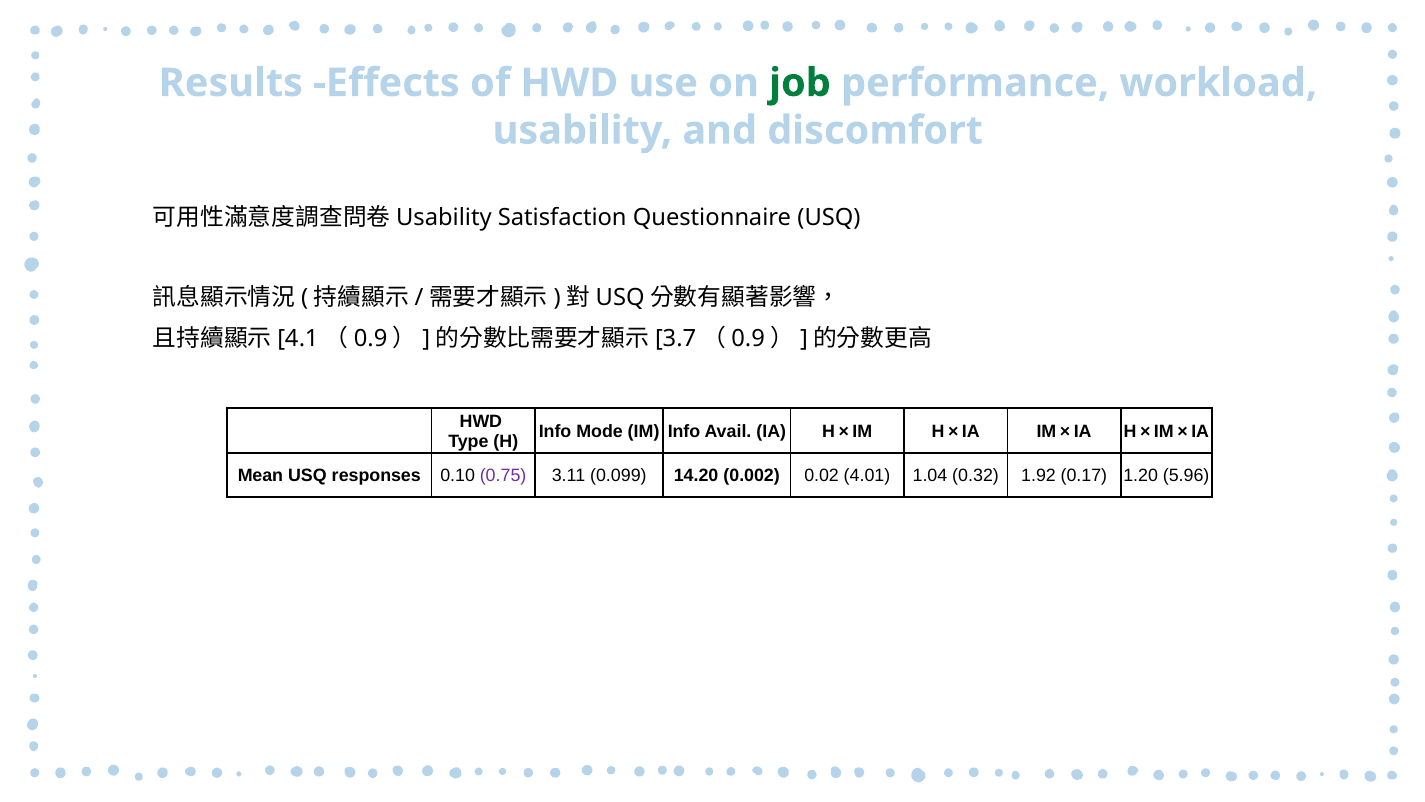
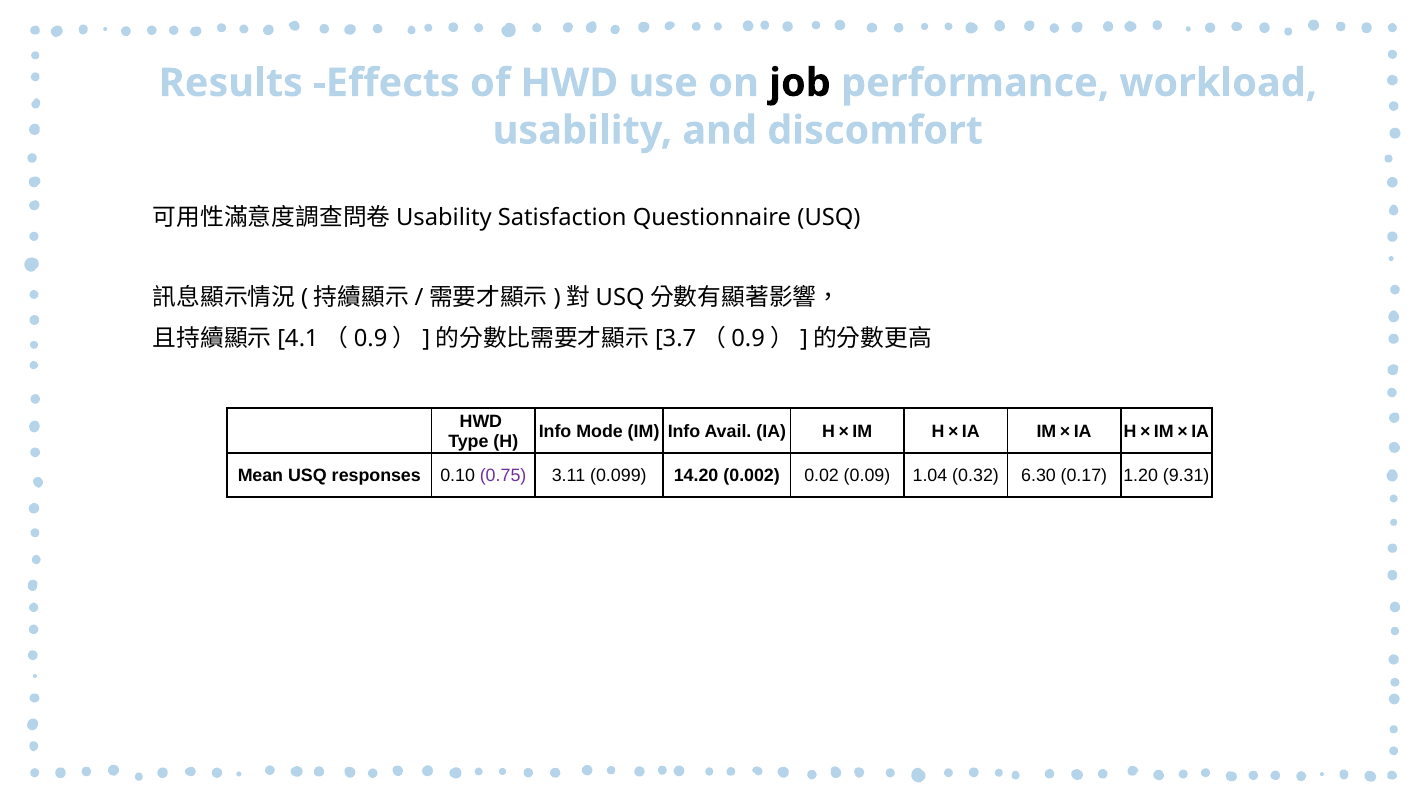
job colour: green -> black (800, 83)
4.01: 4.01 -> 0.09 (867, 476)
1.92: 1.92 -> 6.30 (1038, 476)
5.96: 5.96 -> 9.31 (1186, 476)
